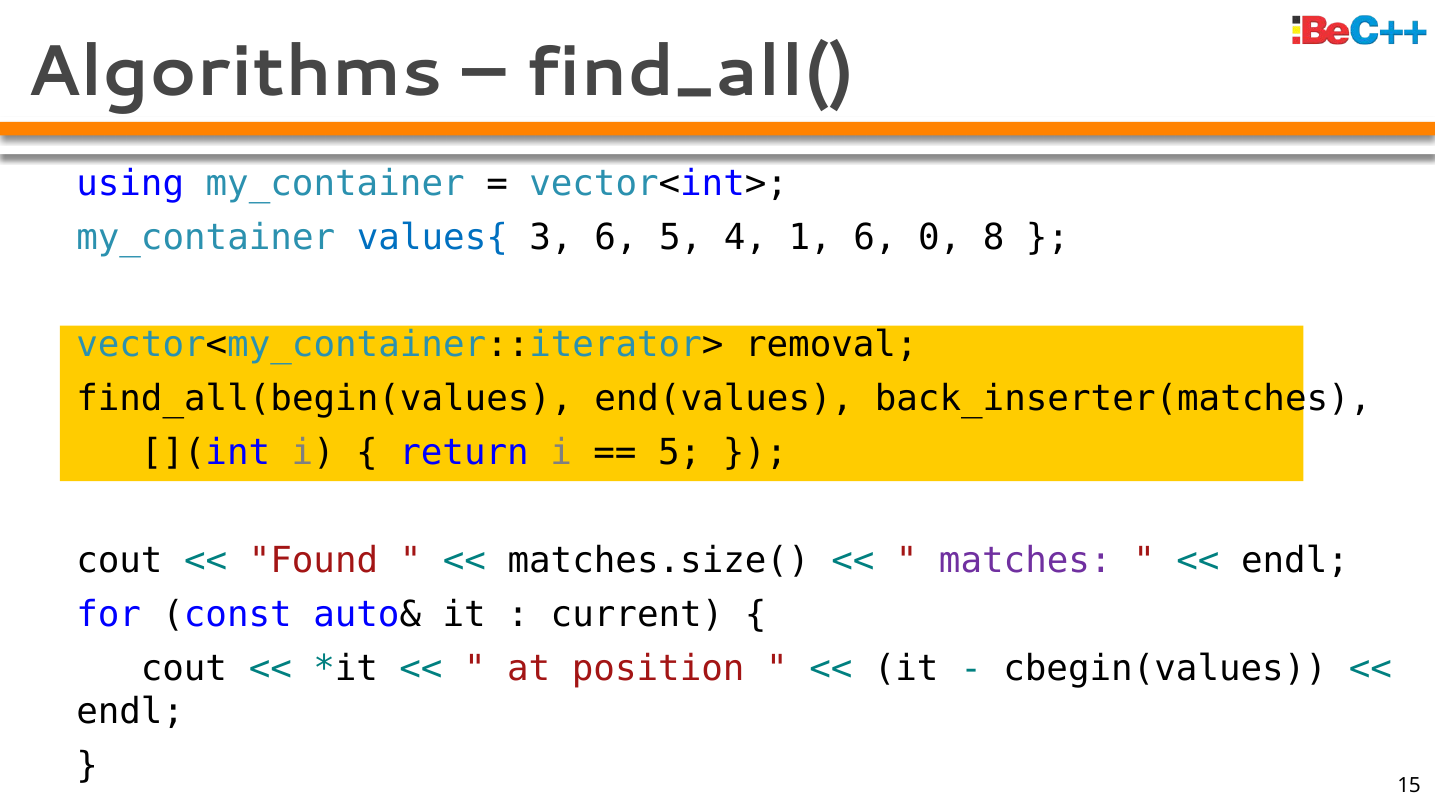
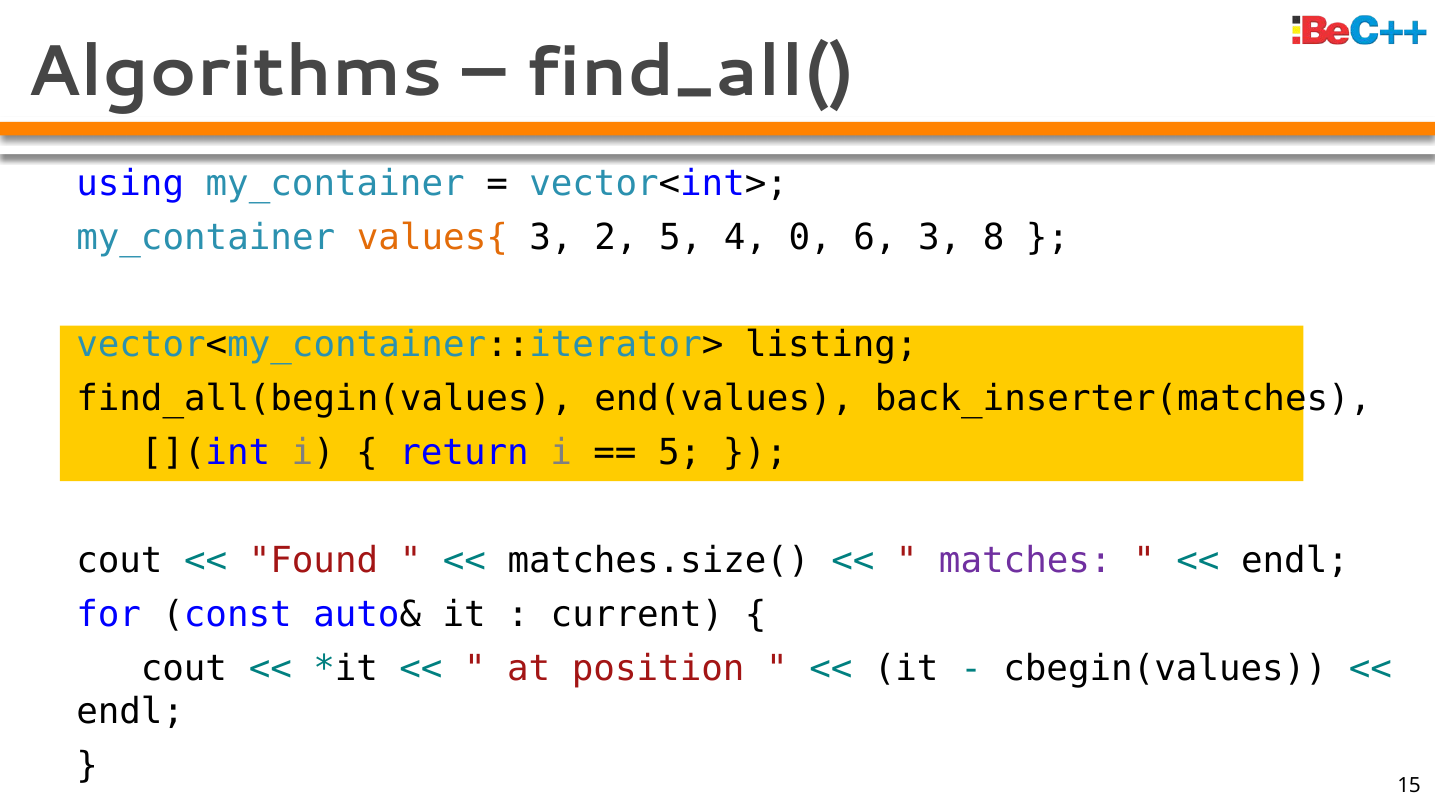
values{ colour: blue -> orange (432, 238)
3 6: 6 -> 2 (616, 238)
1: 1 -> 0 (810, 238)
6 0: 0 -> 3 (940, 238)
removal: removal -> listing (831, 345)
